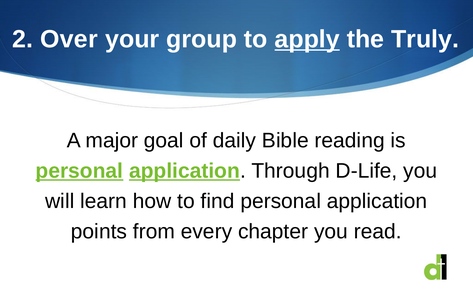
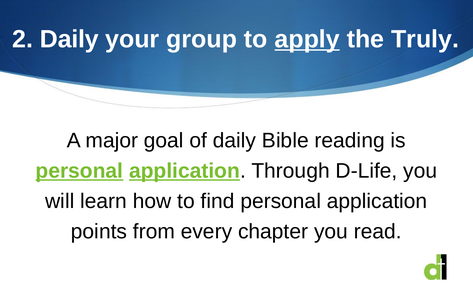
2 Over: Over -> Daily (69, 39)
